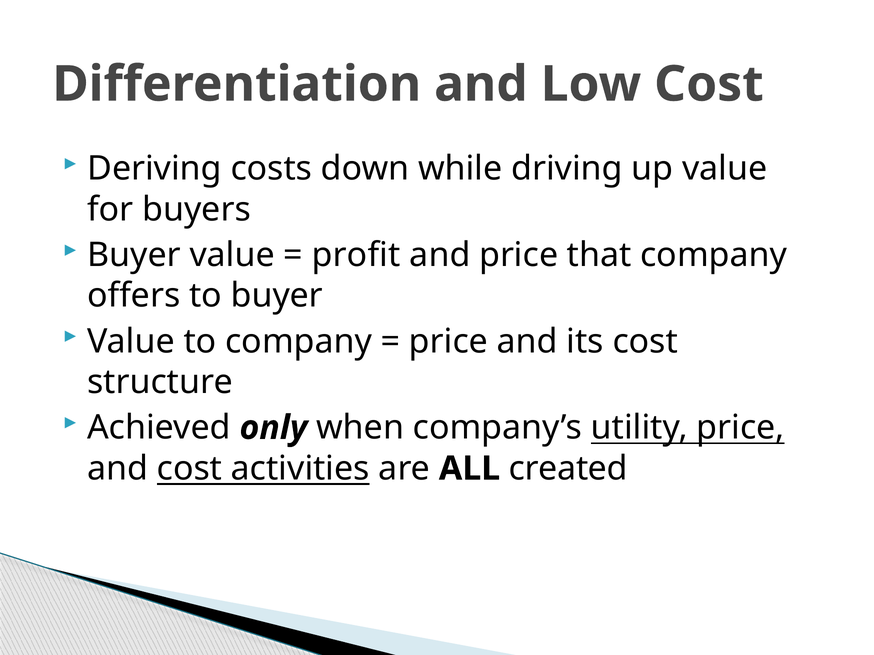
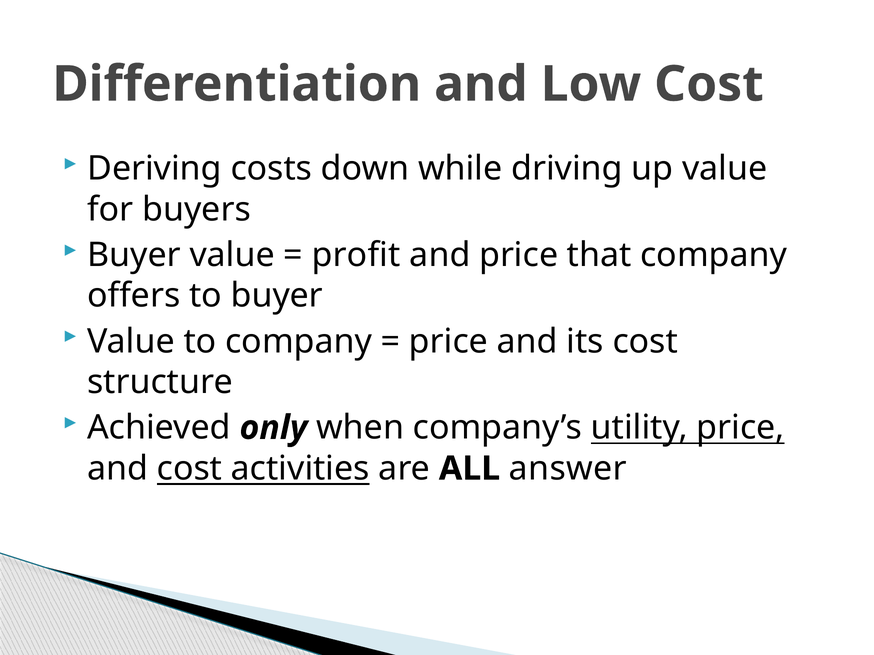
created: created -> answer (568, 469)
